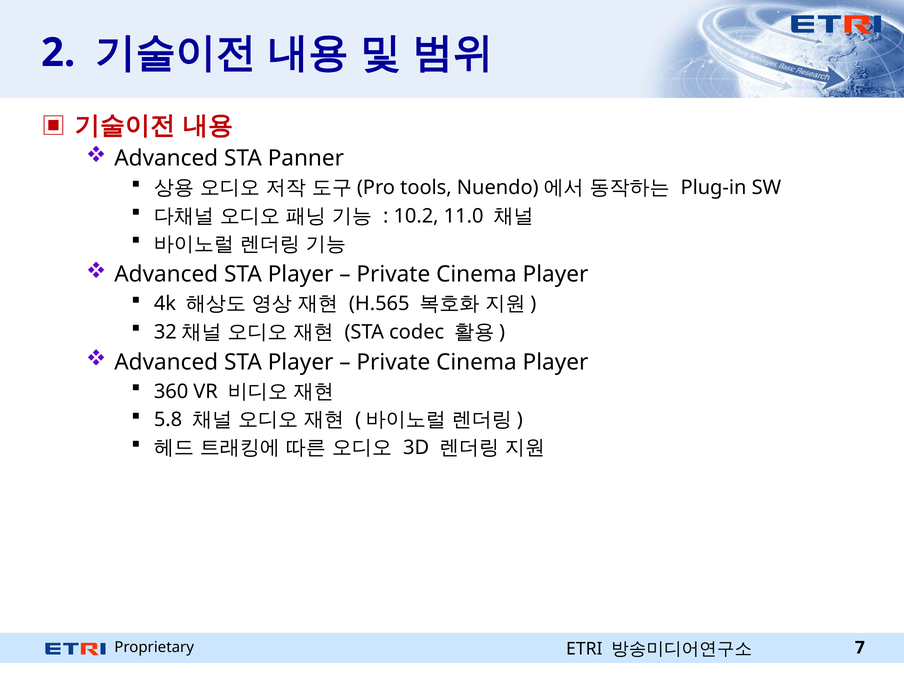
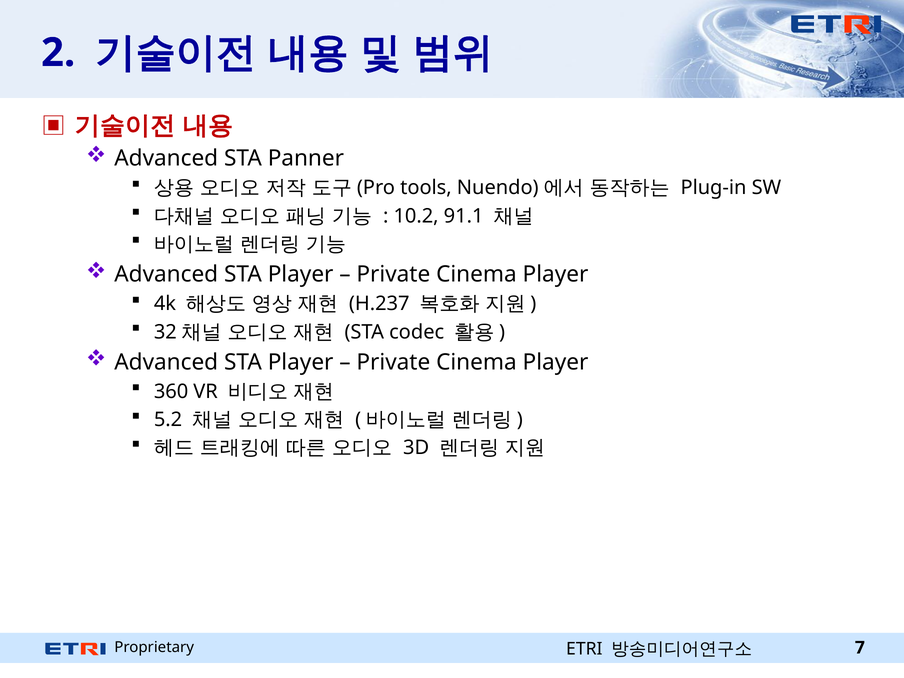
11.0: 11.0 -> 91.1 (464, 216)
H.565: H.565 -> H.237 (379, 304)
5.8: 5.8 -> 5.2 (168, 420)
